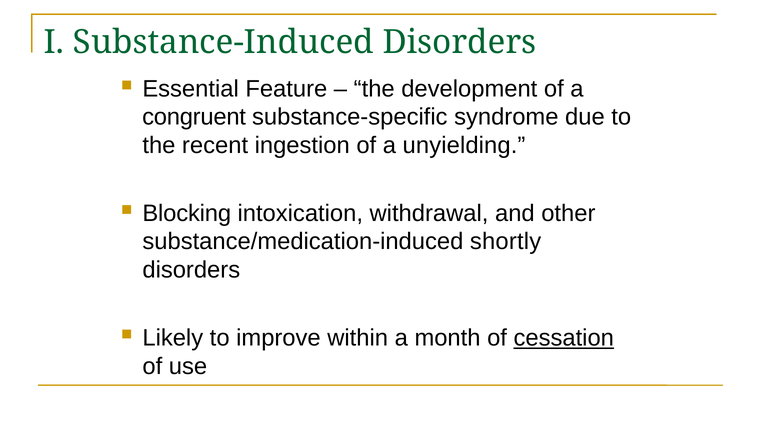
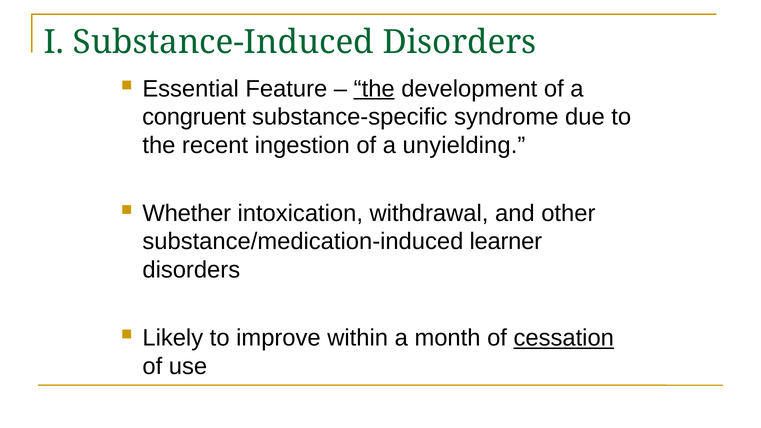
the underline: none -> present (374, 89)
Blocking: Blocking -> Whether (187, 213)
shortly: shortly -> learner (506, 242)
